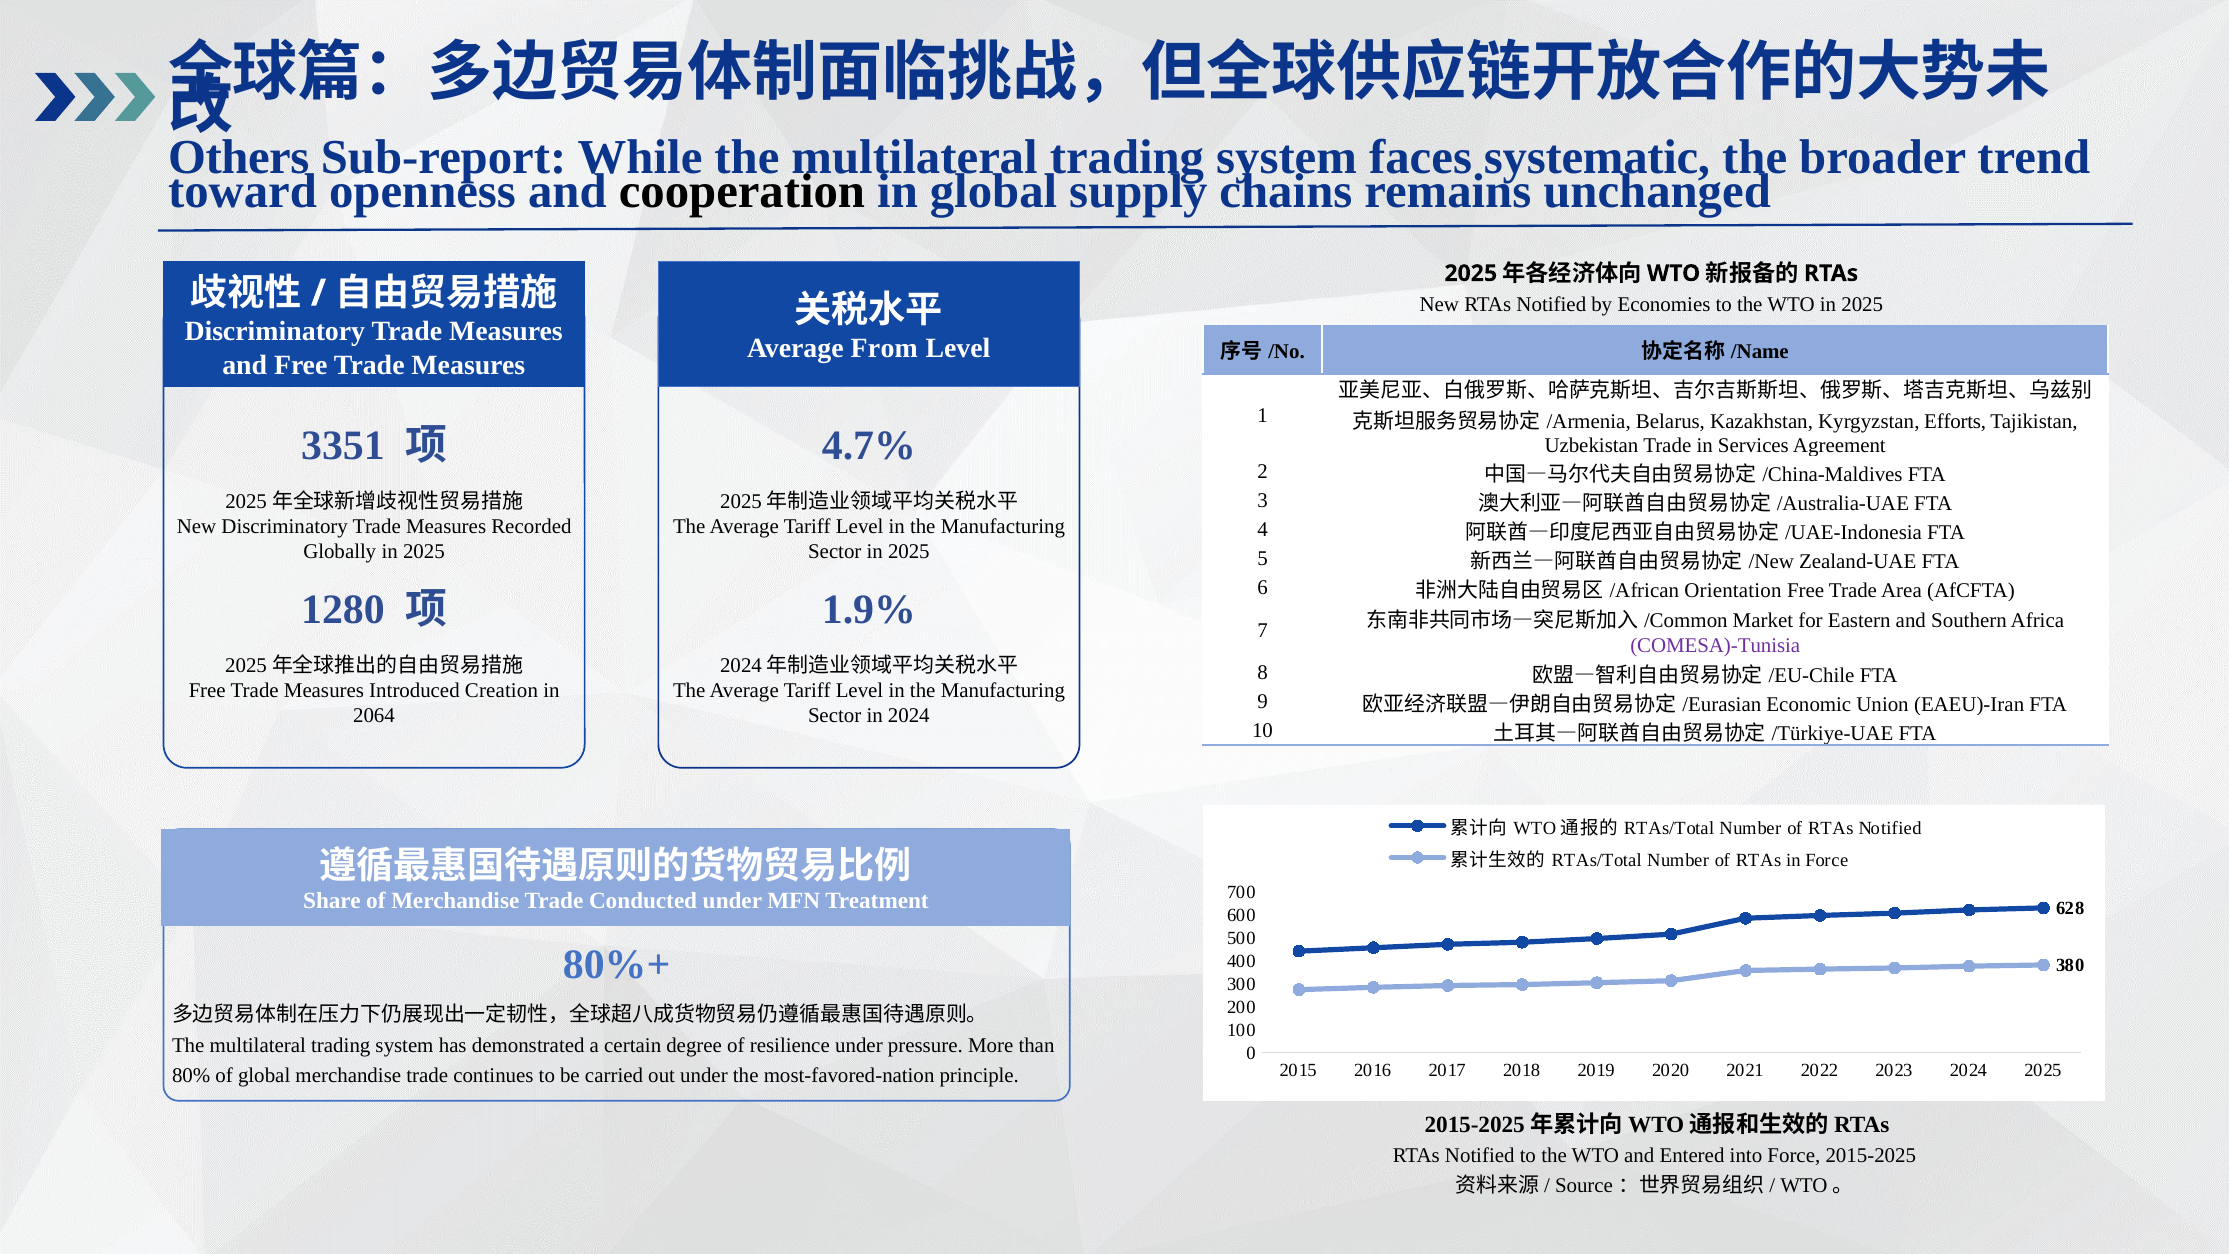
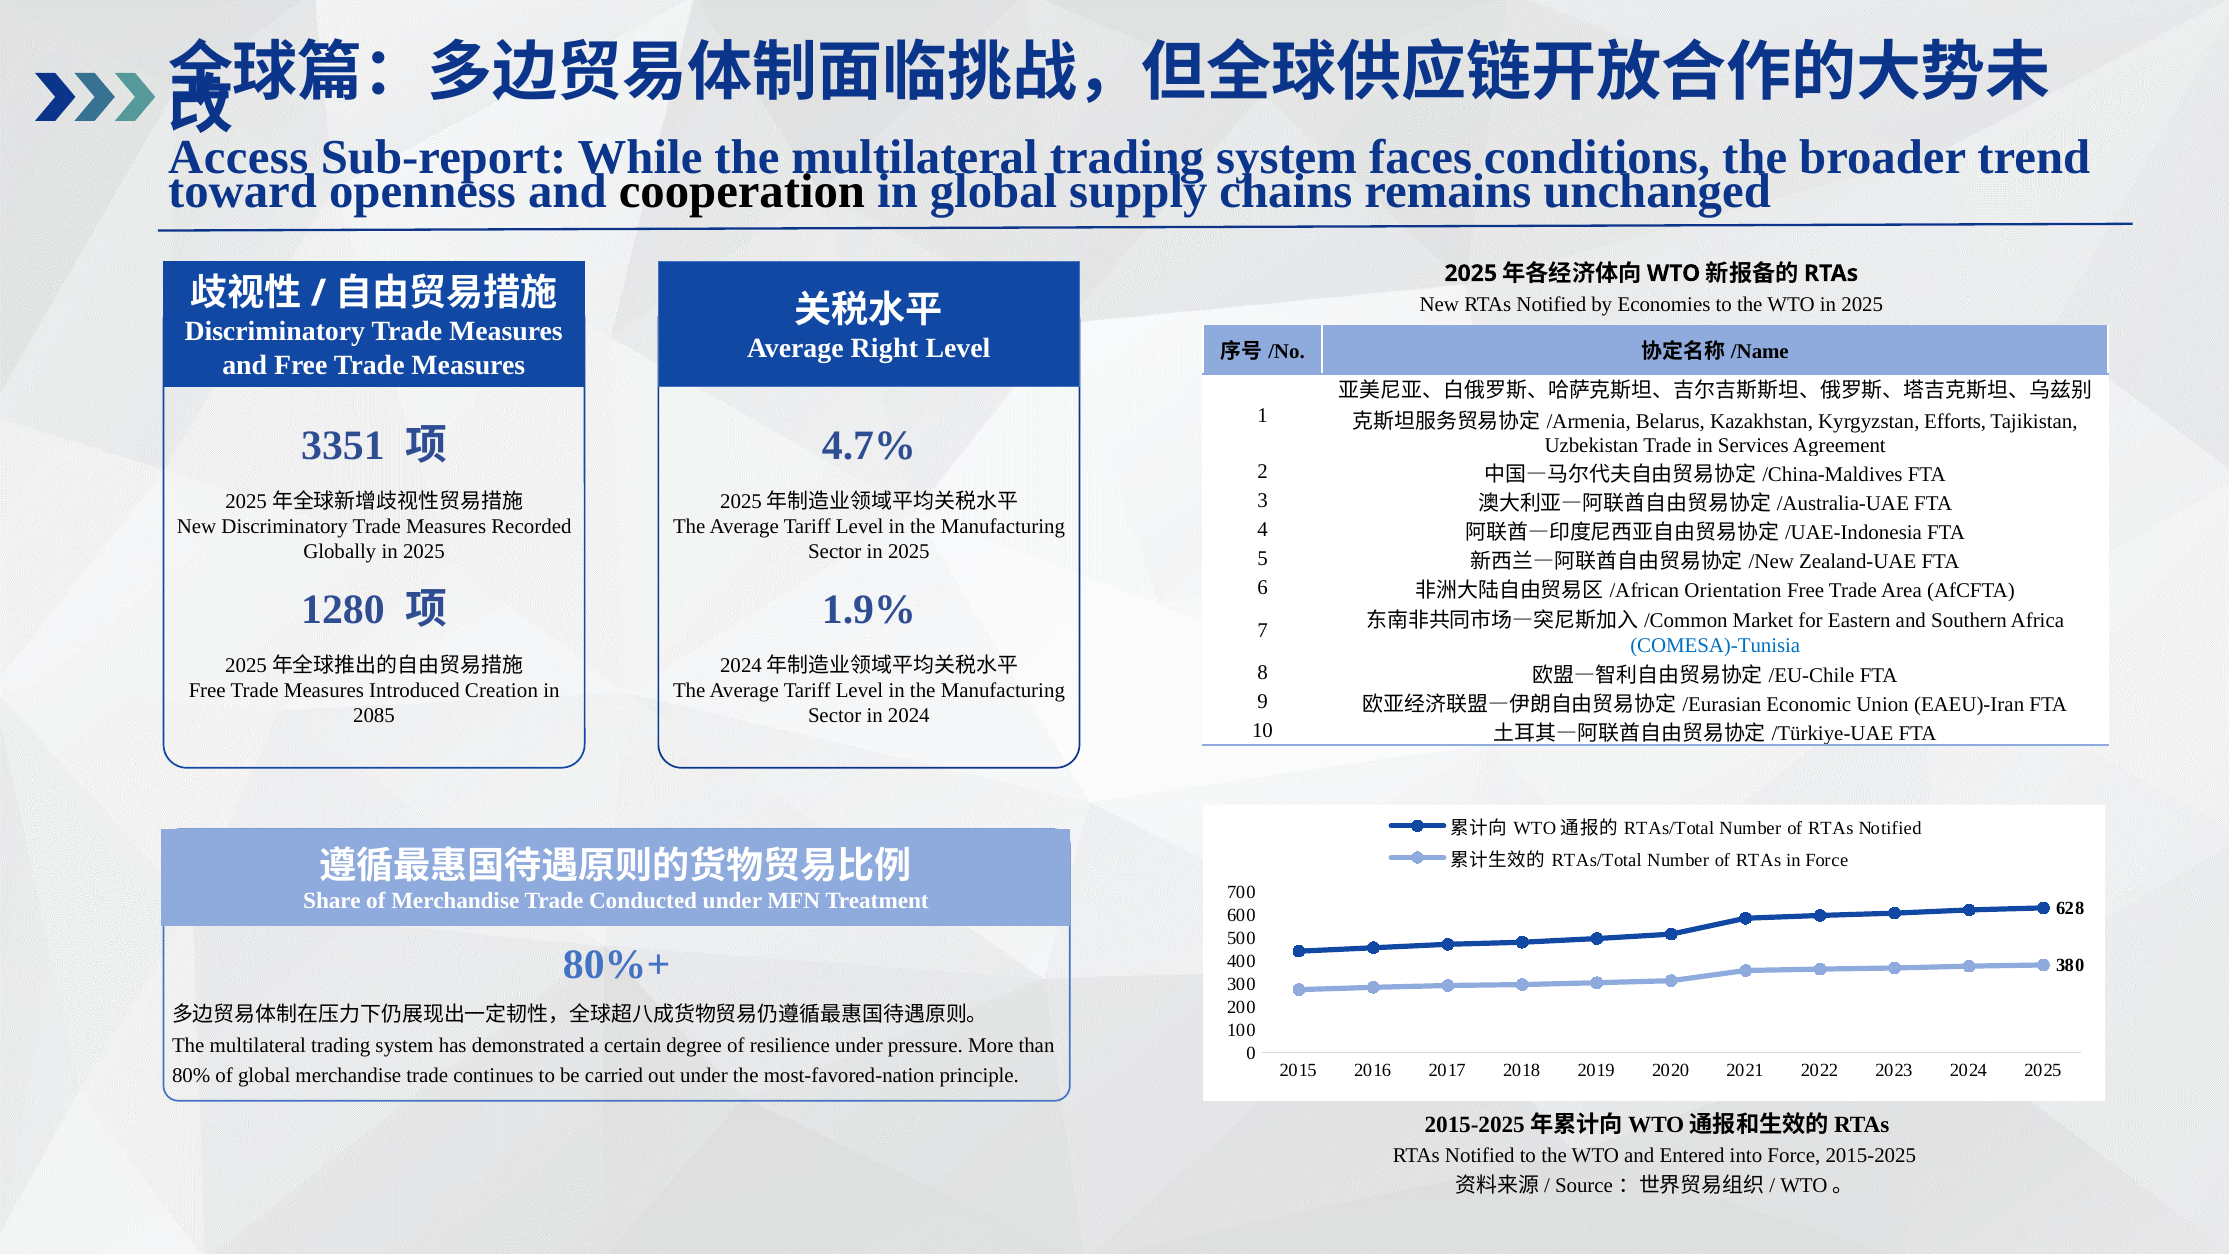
Others: Others -> Access (238, 158)
systematic: systematic -> conditions (1597, 158)
From: From -> Right (884, 348)
COMESA)-Tunisia colour: purple -> blue (1715, 645)
2064: 2064 -> 2085 (374, 715)
